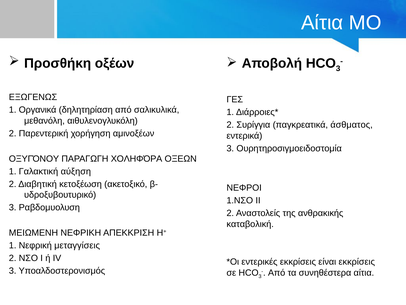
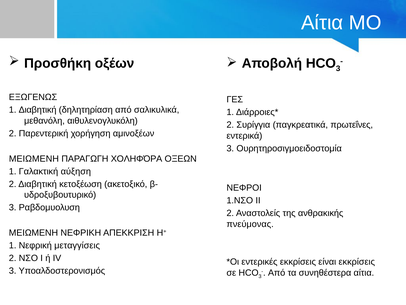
1 Οργανικά: Οργανικά -> Διαβητική (38, 110)
άσθματος: άσθματος -> πρωτεΐνες (352, 125)
ΟΞΥΓΌΝΟΥ: ΟΞΥΓΌΝΟΥ -> ΜΕΙΩΜΕΝΗ (34, 159)
καταβολική: καταβολική -> πνεύμονας (250, 224)
